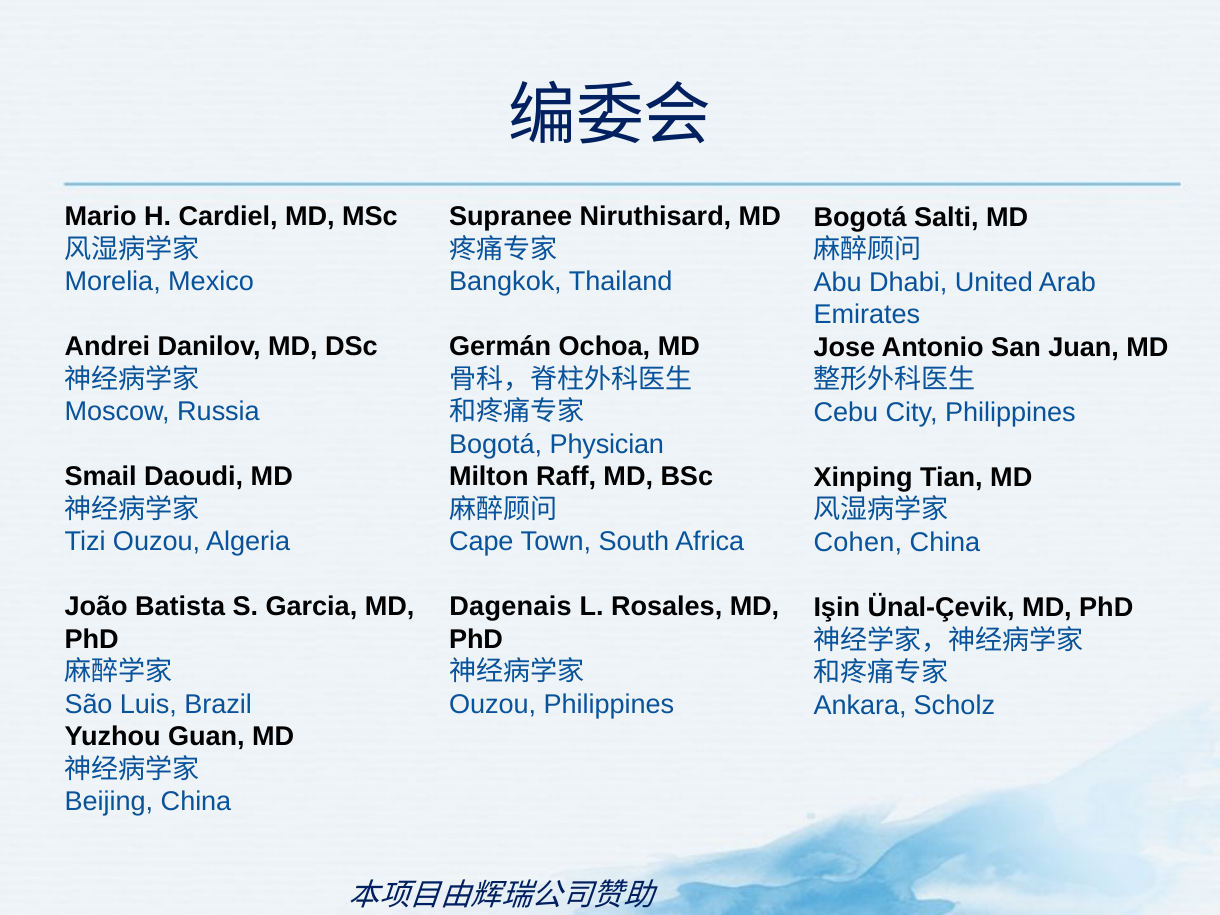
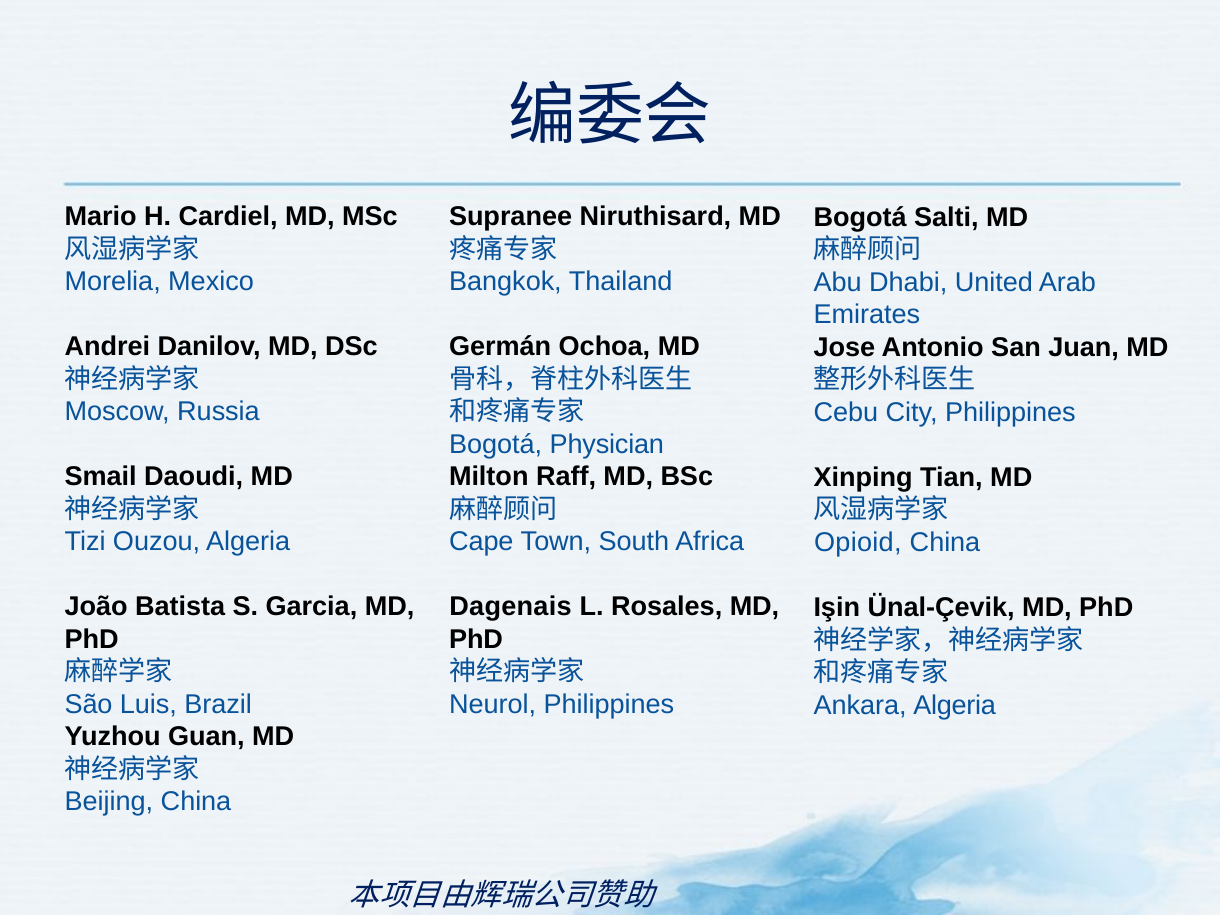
Cohen: Cohen -> Opioid (858, 543)
Ouzou: Ouzou -> Neurol (493, 704)
Ankara Scholz: Scholz -> Algeria (955, 705)
